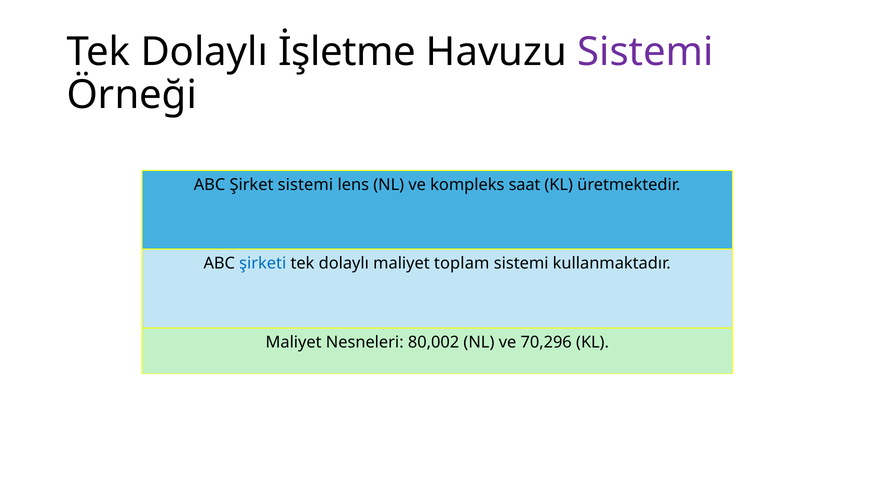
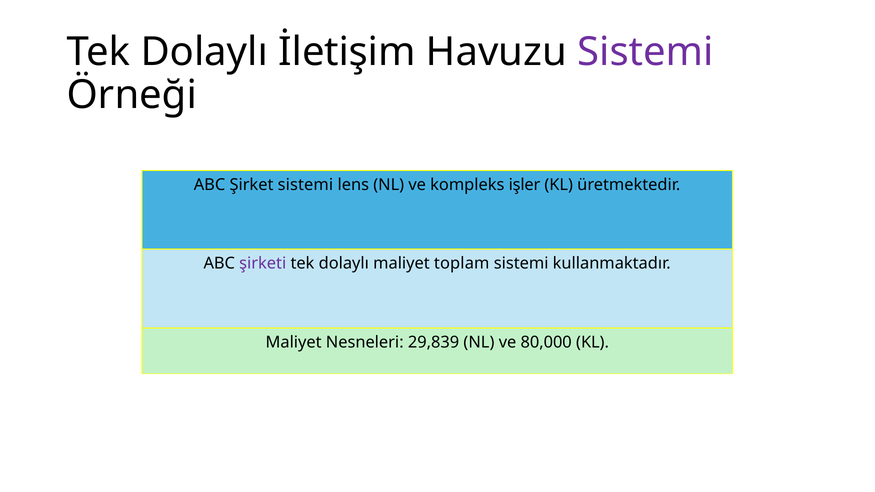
İşletme: İşletme -> İletişim (347, 52)
saat: saat -> işler (525, 185)
şirketi colour: blue -> purple (263, 263)
80,002: 80,002 -> 29,839 (434, 342)
70,296: 70,296 -> 80,000 (546, 342)
